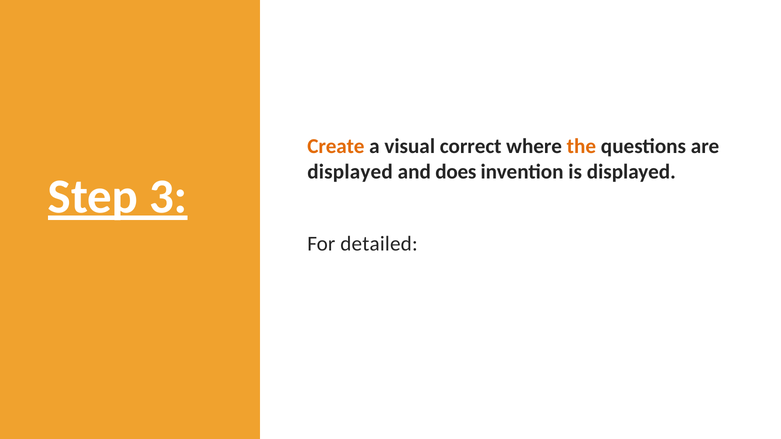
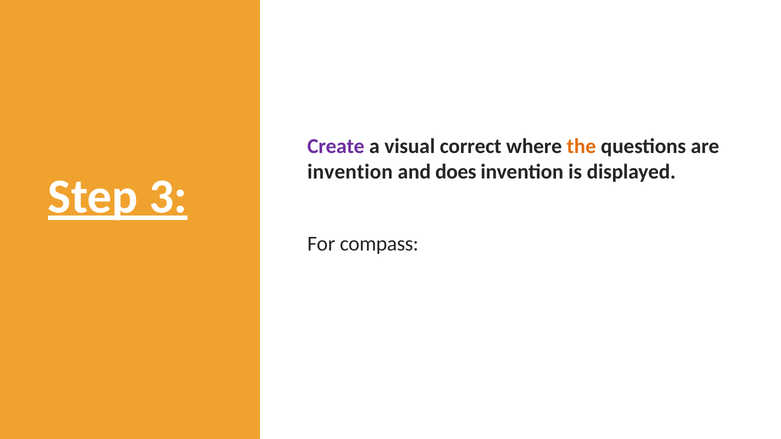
Create colour: orange -> purple (336, 146)
displayed: displayed -> invention (350, 172)
detailed: detailed -> compass (379, 244)
